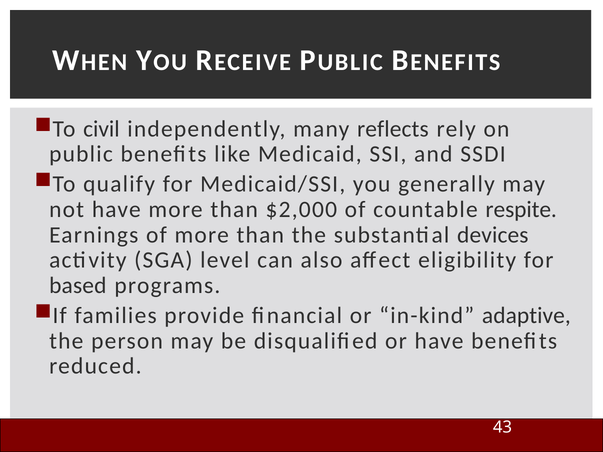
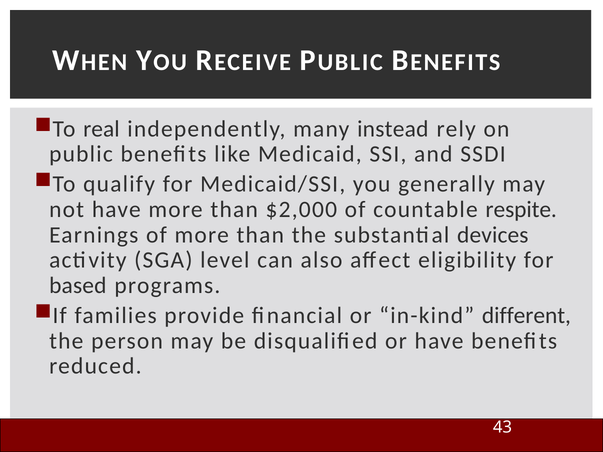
civil: civil -> real (101, 129)
reflects: reflects -> instead (393, 129)
adaptive: adaptive -> different (526, 316)
